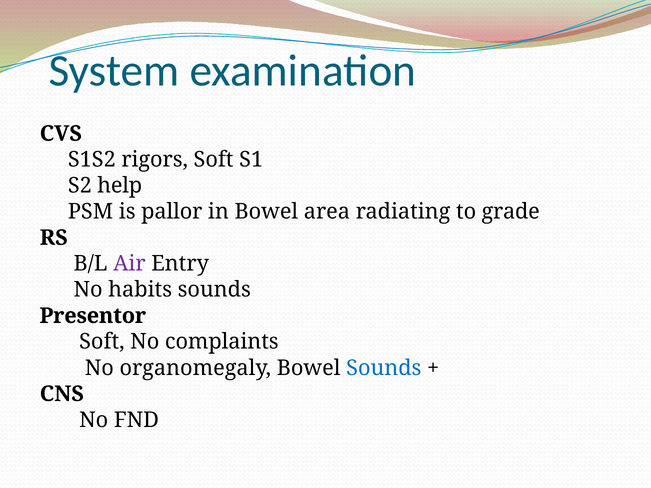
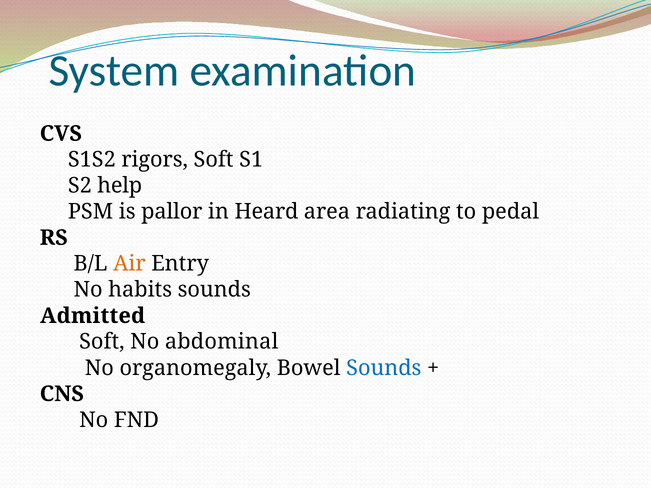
in Bowel: Bowel -> Heard (266, 212)
grade: grade -> pedal (511, 212)
Air colour: purple -> orange (129, 264)
Presentor: Presentor -> Admitted (93, 316)
complaints: complaints -> abdominal (222, 342)
